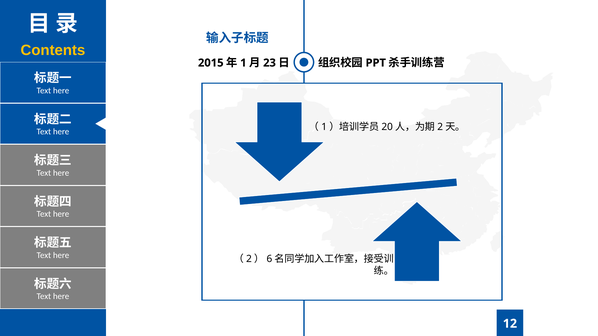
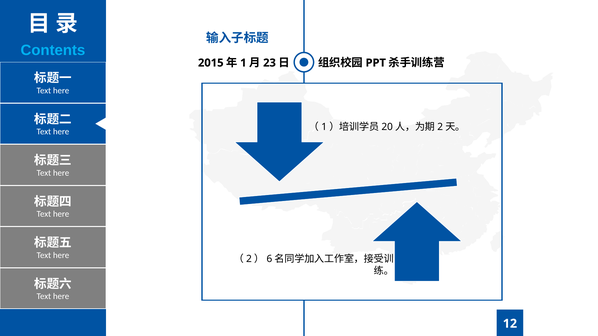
Contents colour: yellow -> light blue (53, 50)
